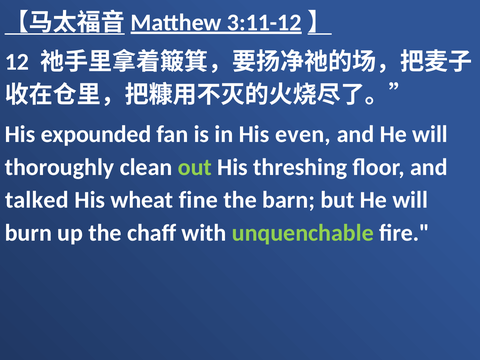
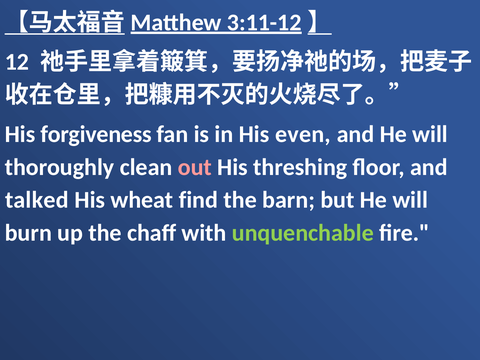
expounded: expounded -> forgiveness (96, 134)
out colour: light green -> pink (195, 167)
fine: fine -> find (198, 200)
